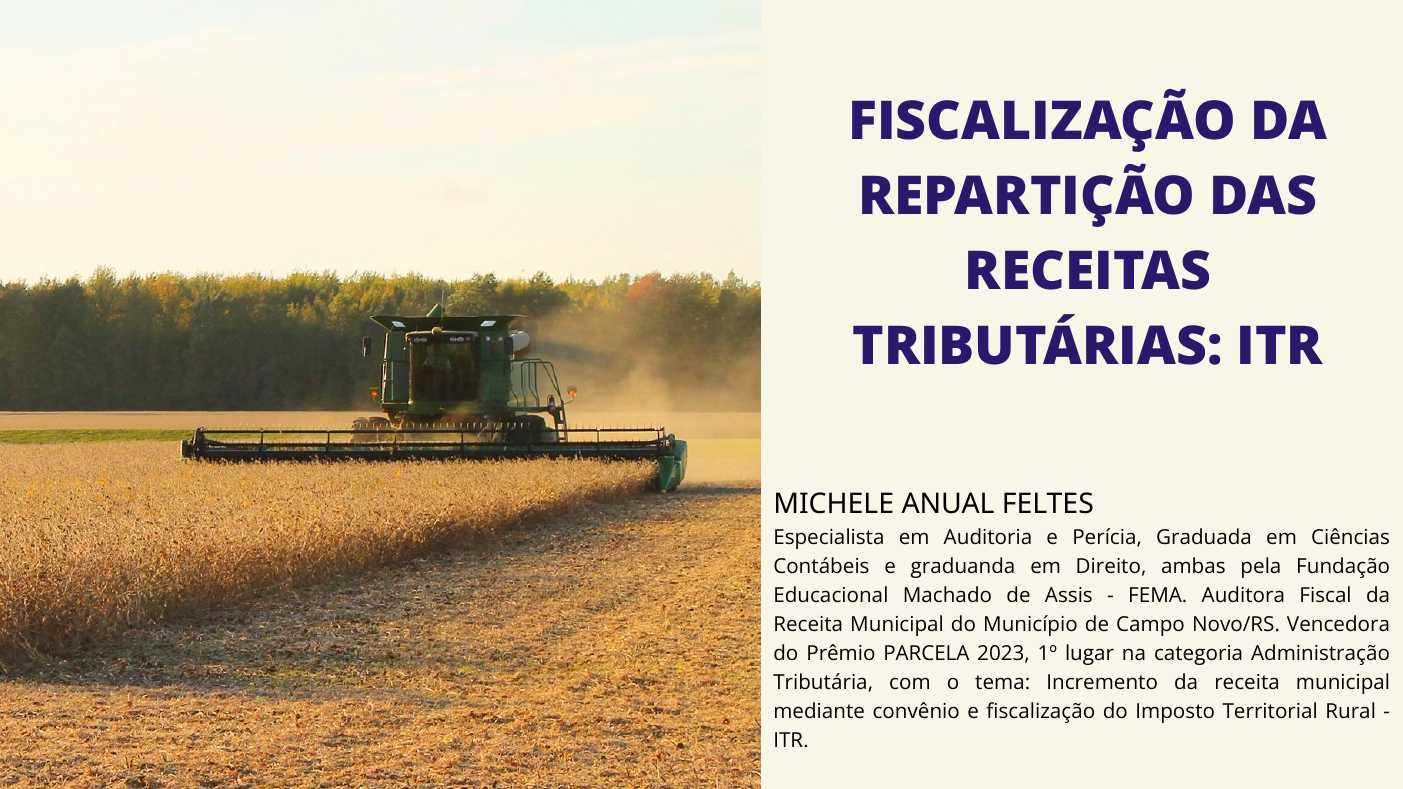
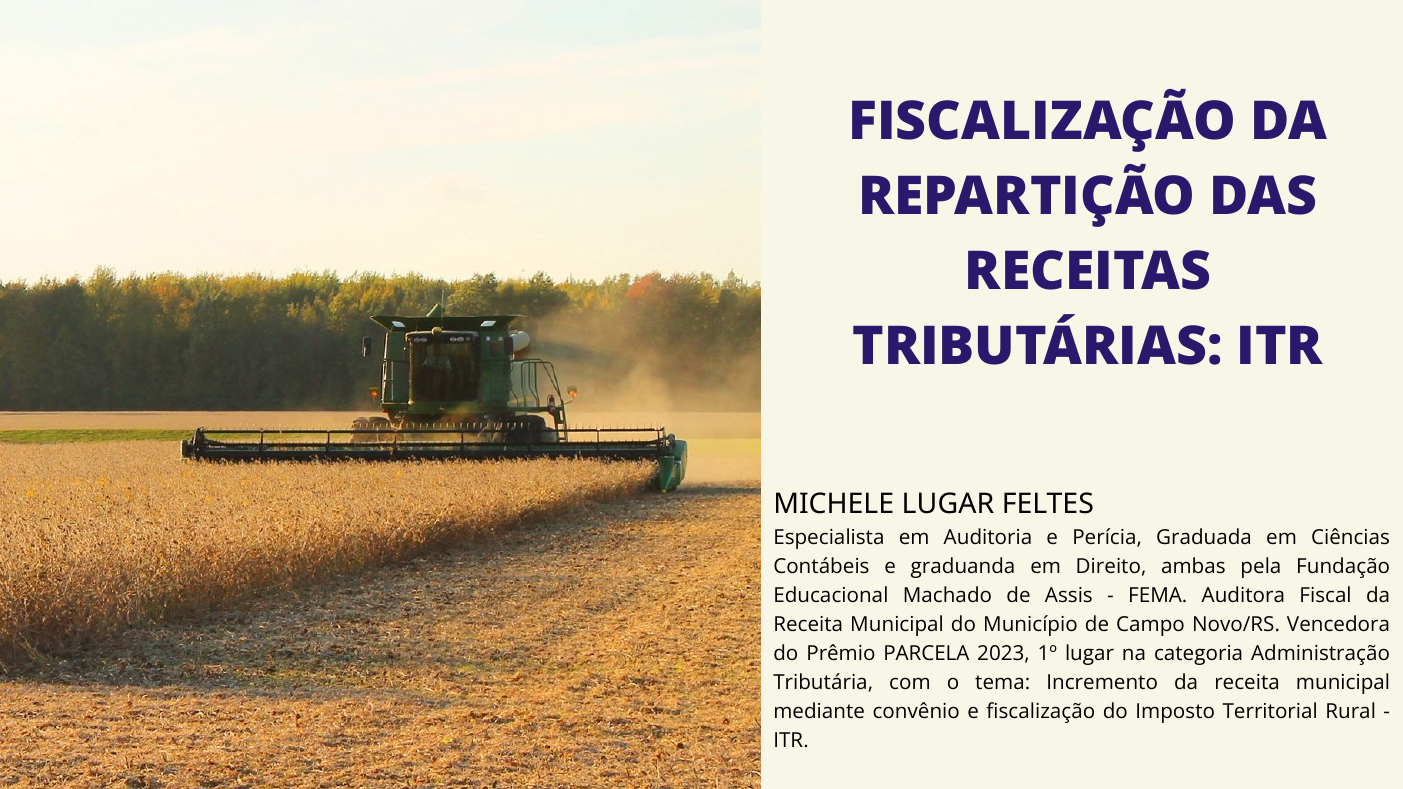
MICHELE ANUAL: ANUAL -> LUGAR (948, 505)
